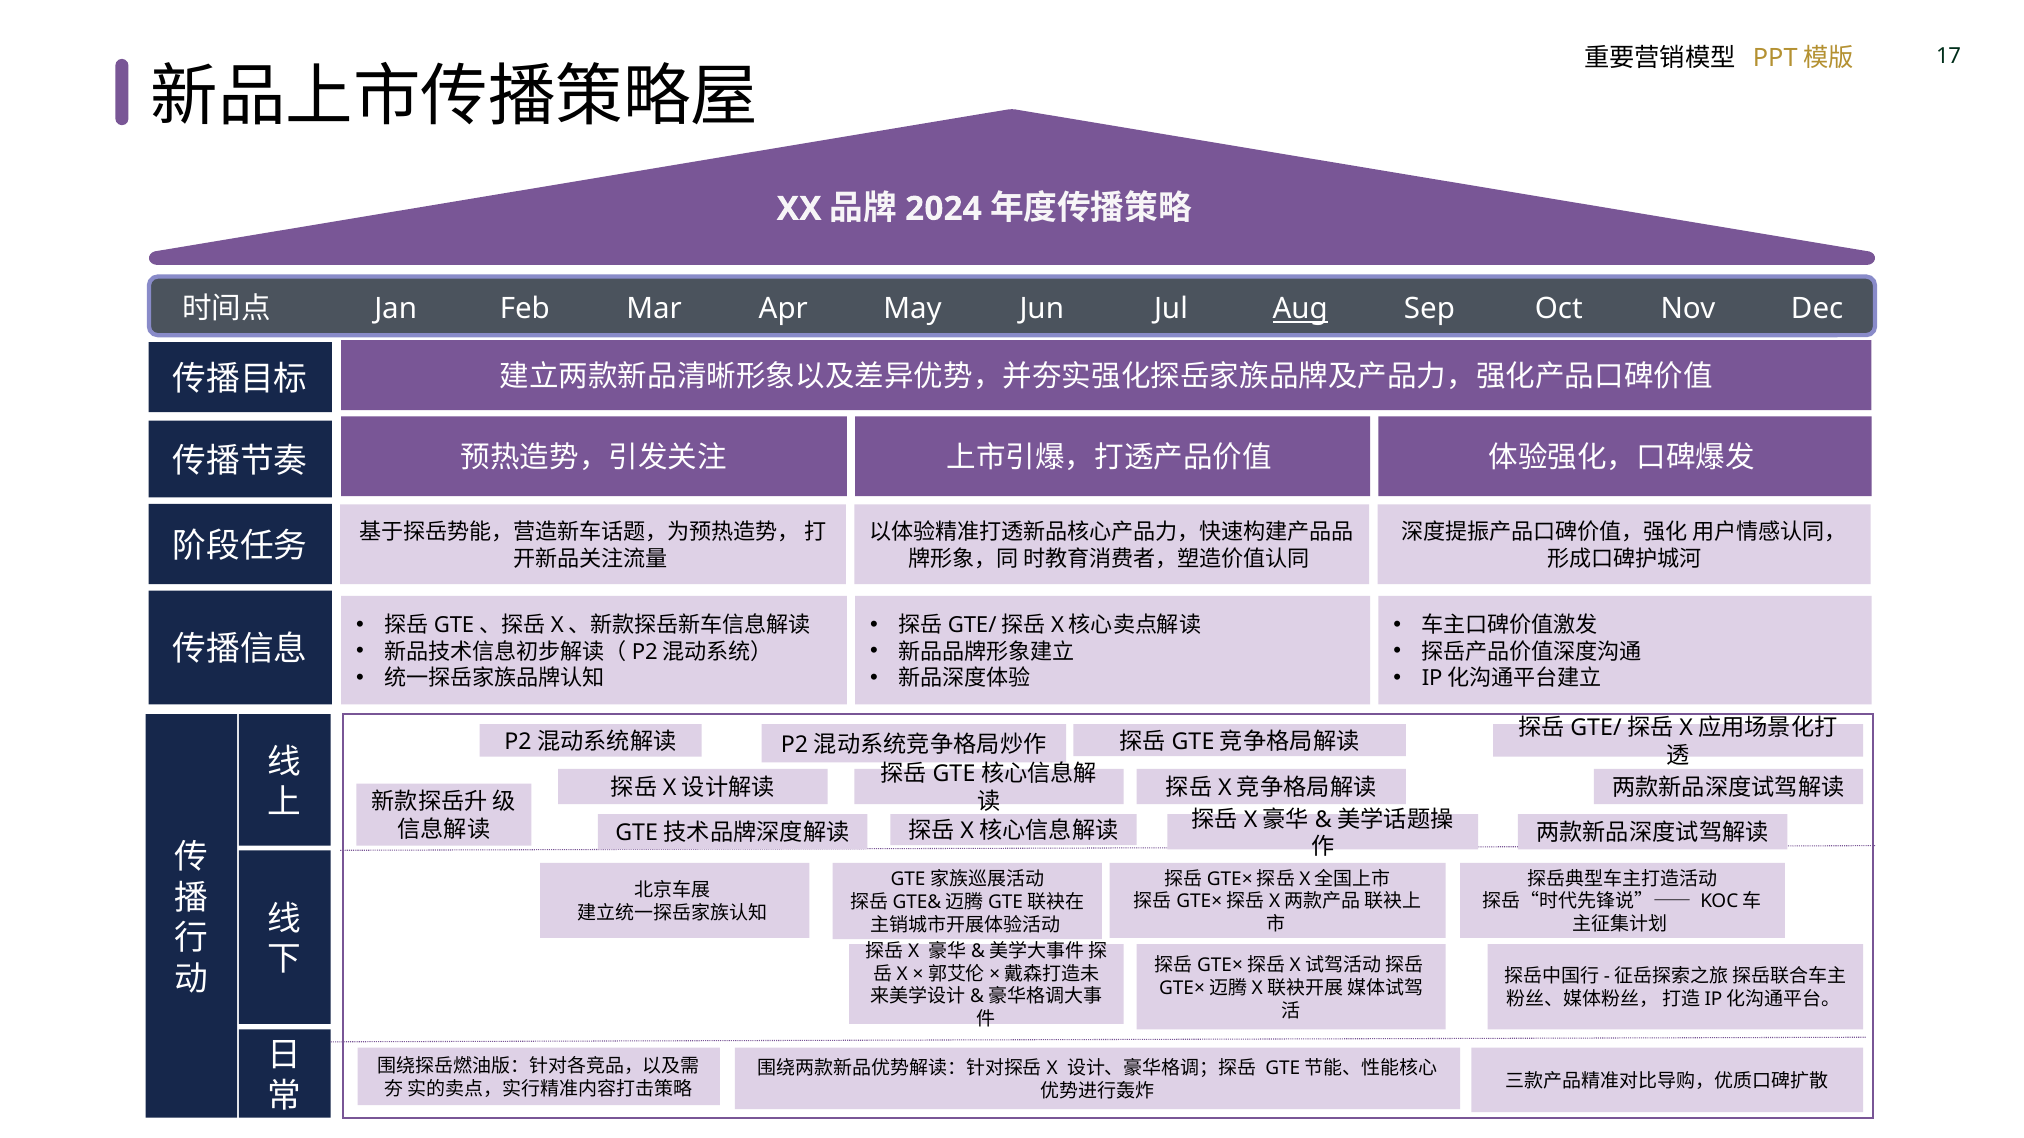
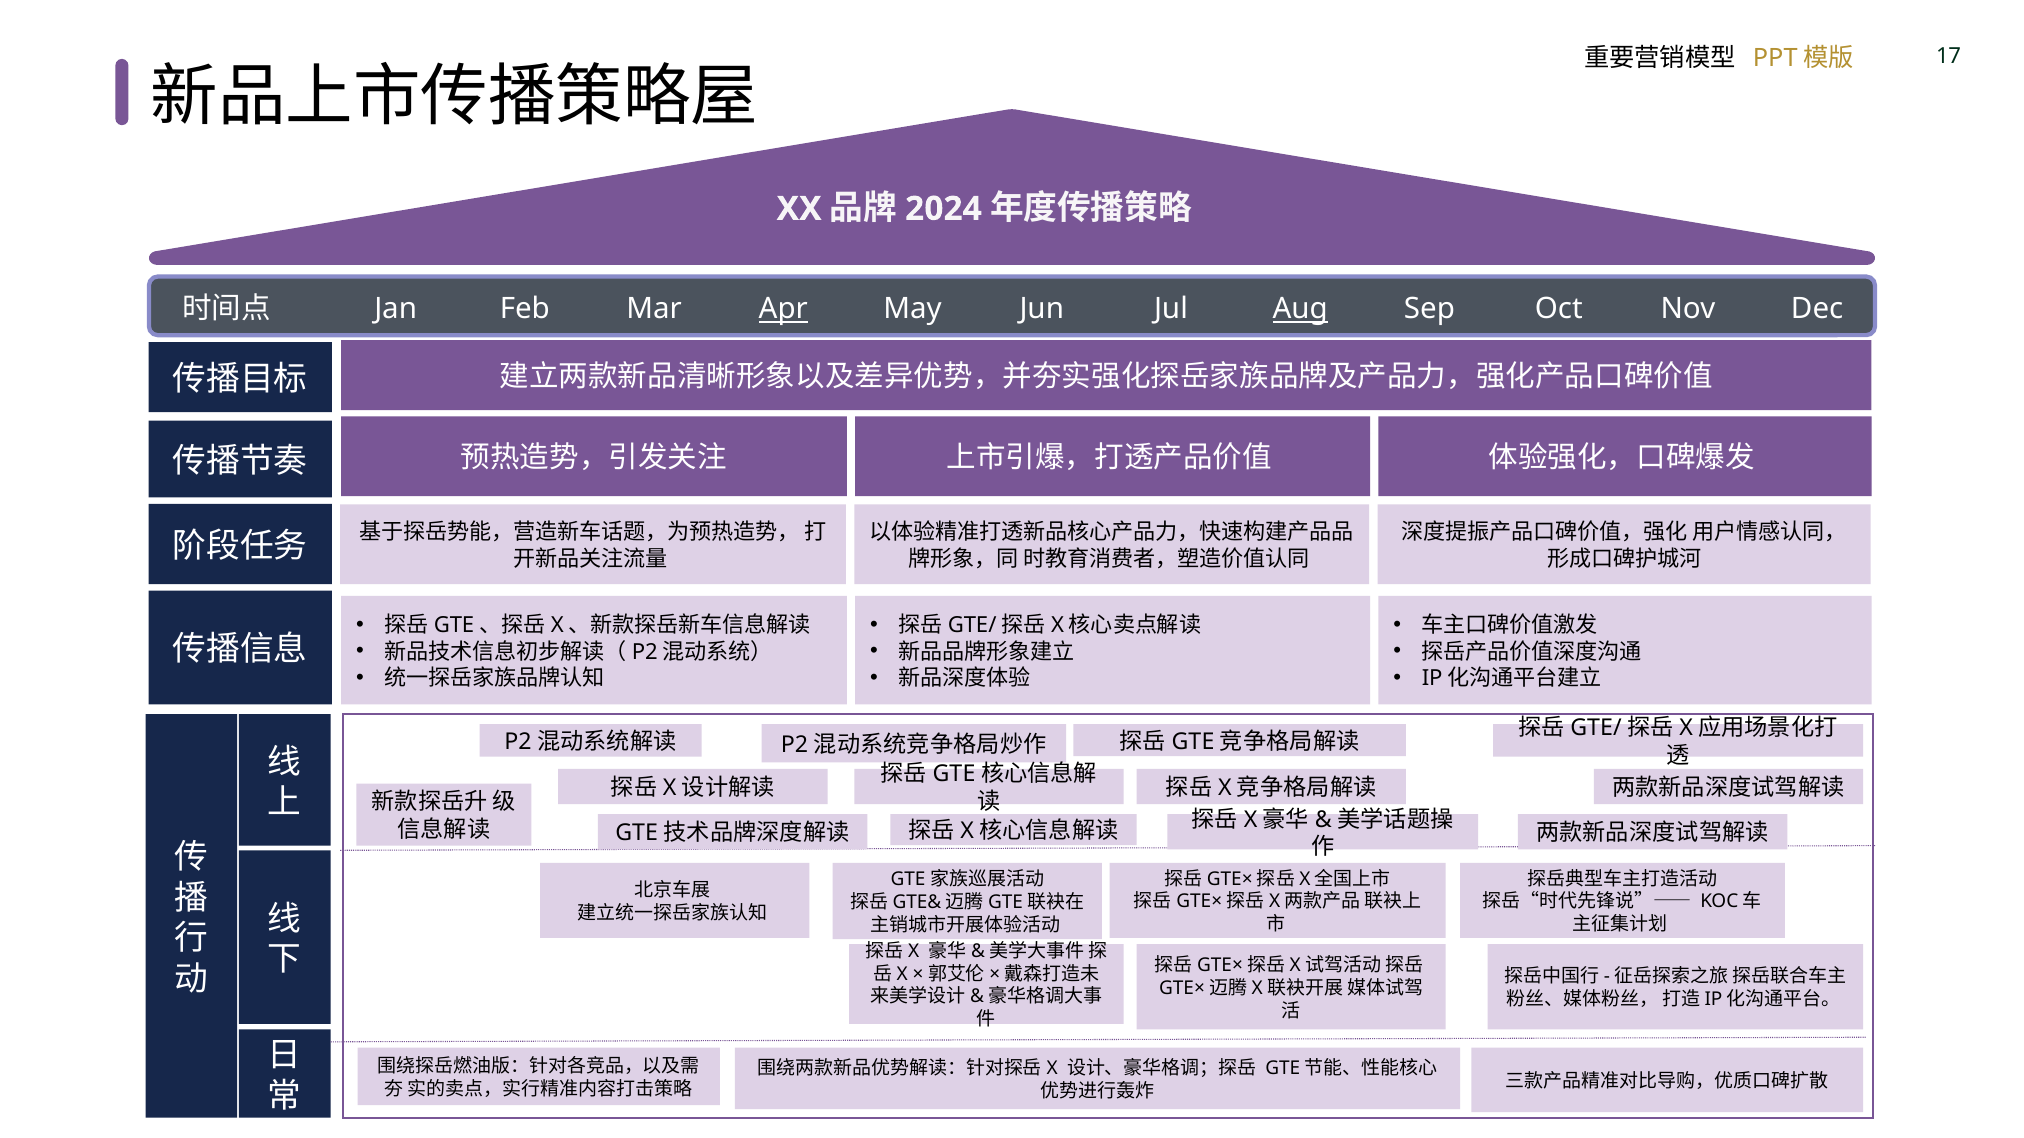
Apr underline: none -> present (783, 309)
